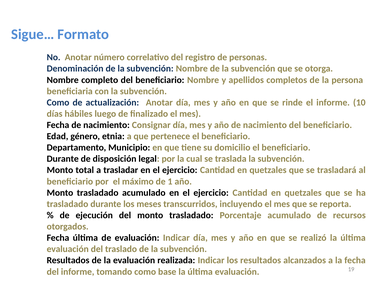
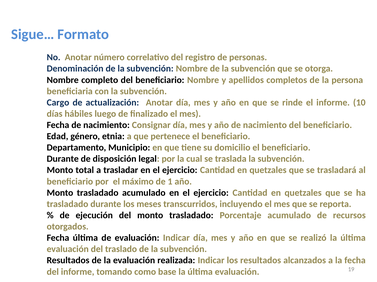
Como: Como -> Cargo (58, 103)
